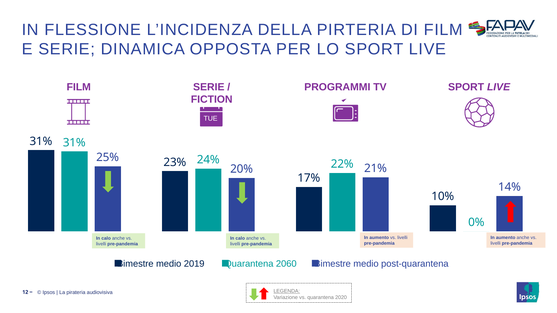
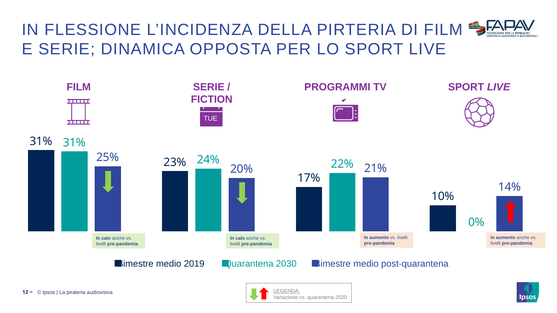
2060: 2060 -> 2030 (286, 264)
